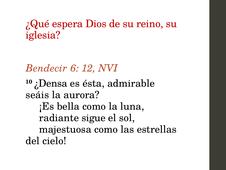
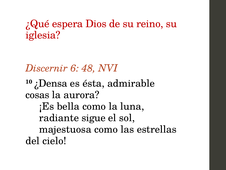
Bendecir: Bendecir -> Discernir (47, 68)
12: 12 -> 48 (89, 68)
seáis: seáis -> cosas (37, 95)
